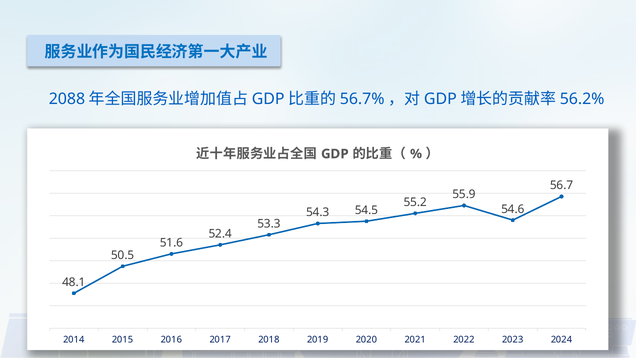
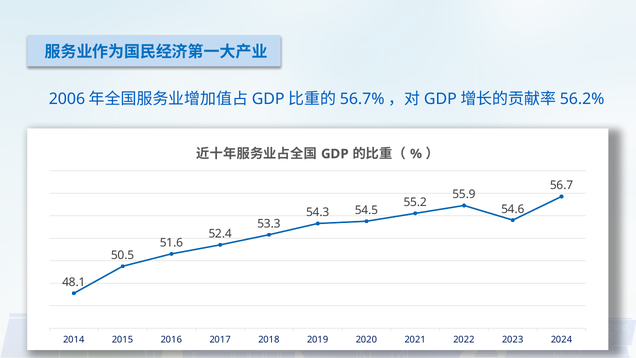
2088: 2088 -> 2006 (67, 99)
